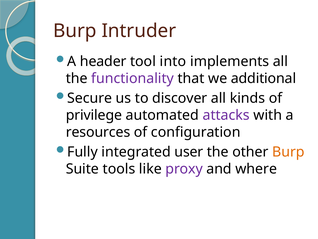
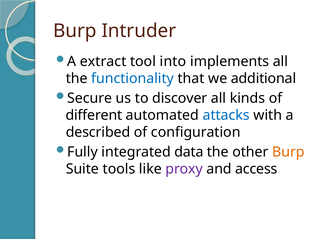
header: header -> extract (103, 61)
functionality colour: purple -> blue (133, 78)
privilege: privilege -> different (94, 115)
attacks colour: purple -> blue (226, 115)
resources: resources -> described (98, 132)
user: user -> data (189, 152)
where: where -> access (256, 168)
